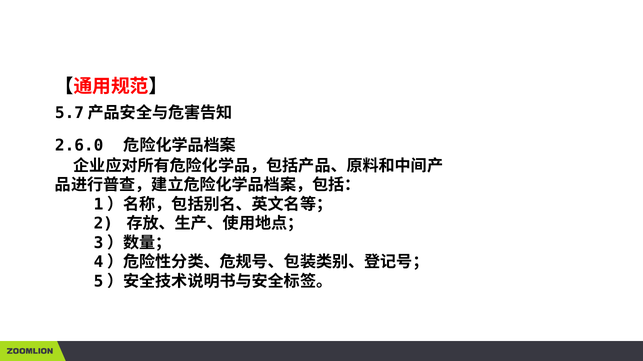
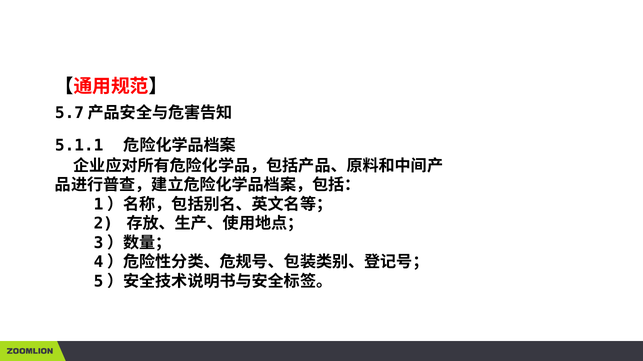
2.6.0: 2.6.0 -> 5.1.1 (79, 146)
